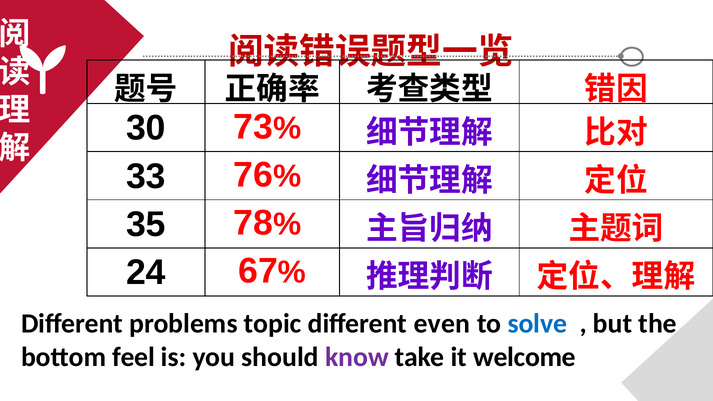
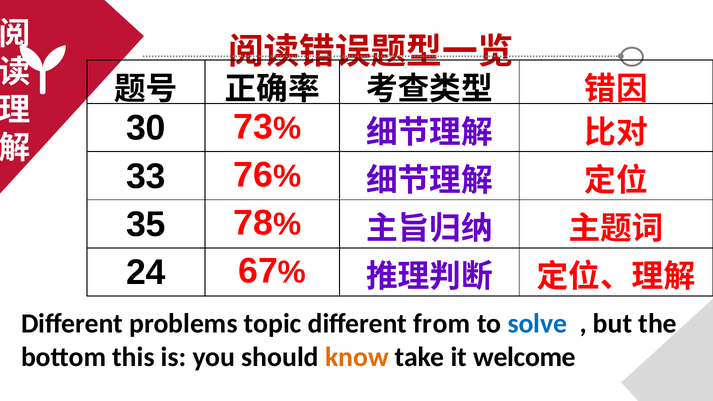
even: even -> from (442, 324)
feel: feel -> this (133, 357)
know colour: purple -> orange (357, 357)
